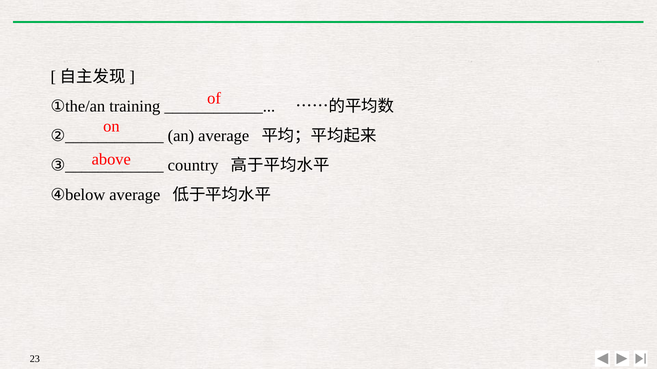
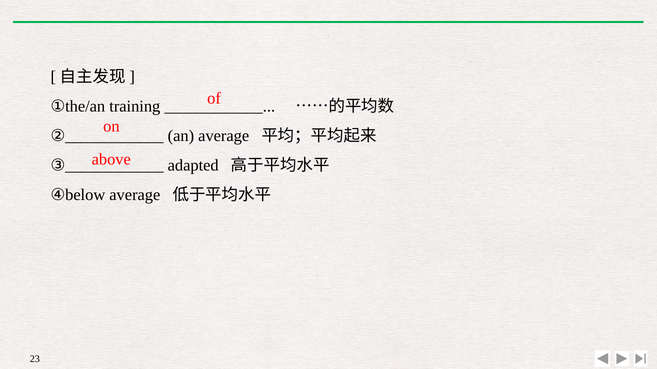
country: country -> adapted (193, 166)
